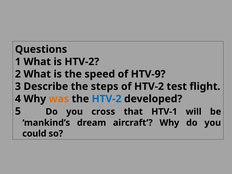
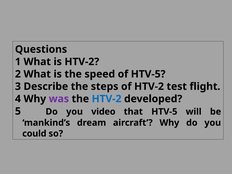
of HTV-9: HTV-9 -> HTV-5 (148, 74)
was colour: orange -> purple (59, 99)
cross: cross -> video (103, 112)
that HTV-1: HTV-1 -> HTV-5 (164, 112)
